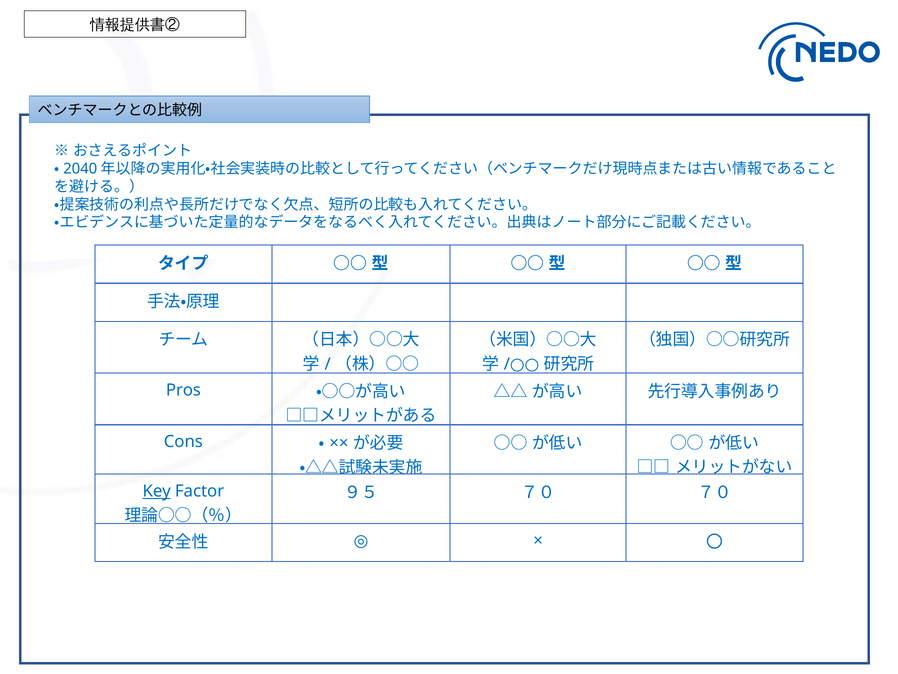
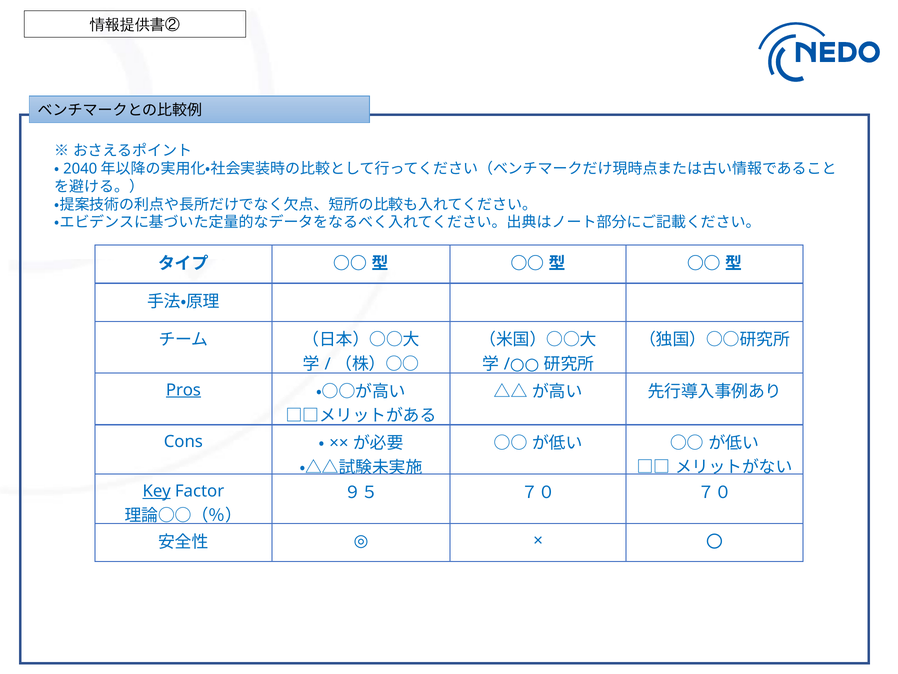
Pros underline: none -> present (183, 390)
